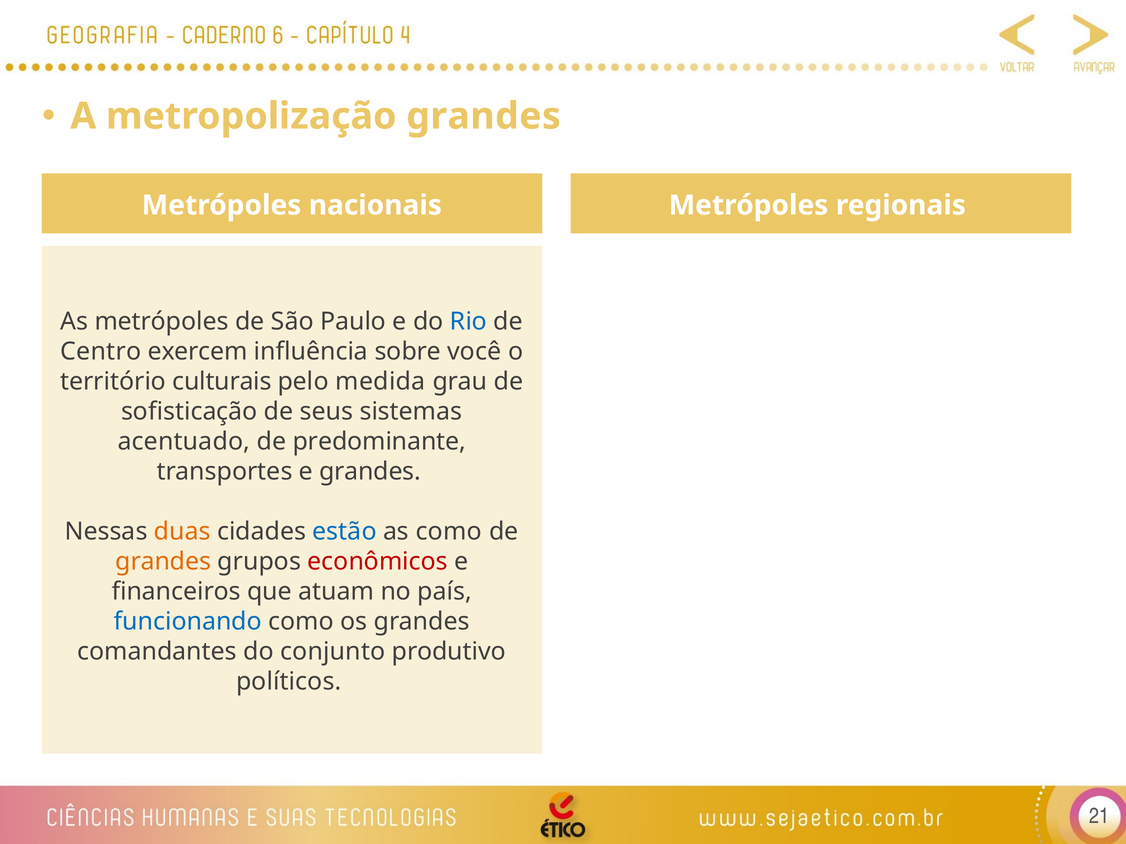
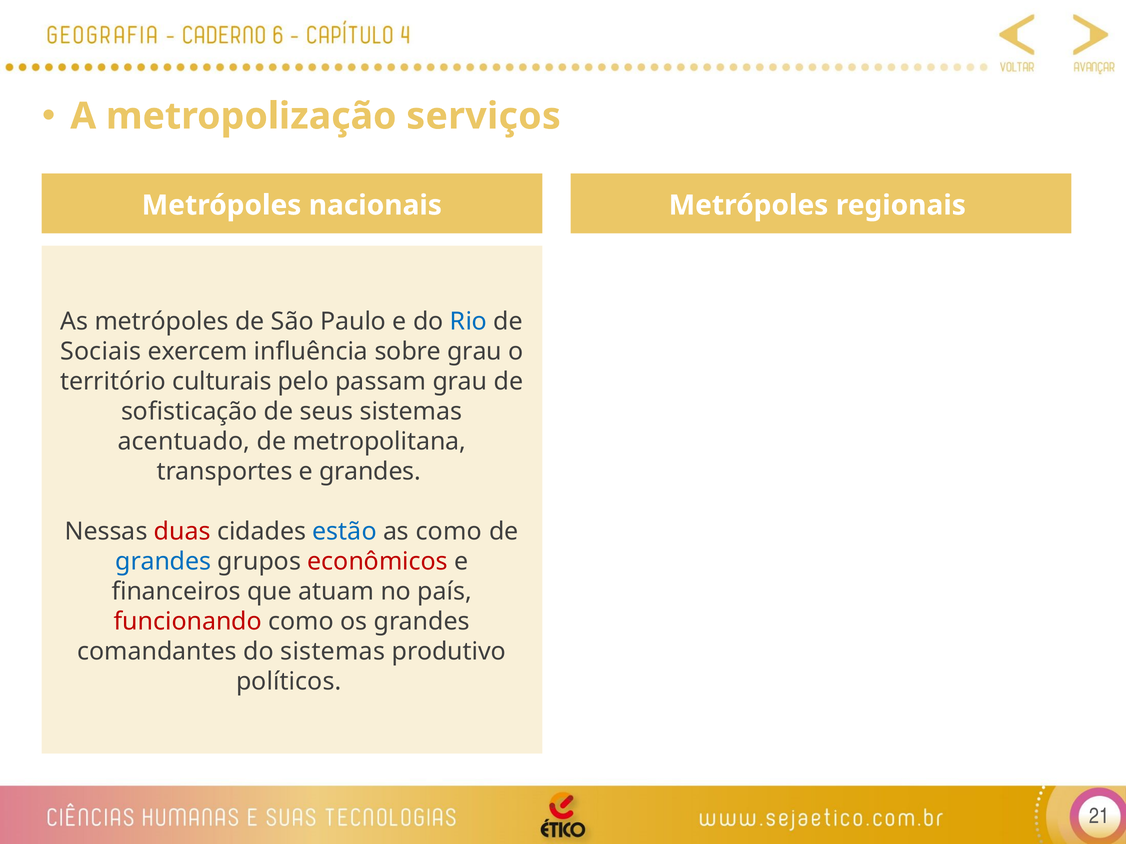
metropolização grandes: grandes -> serviços (484, 116)
Centro: Centro -> Sociais (101, 352)
sobre você: você -> grau (474, 352)
medida: medida -> passam (381, 382)
predominante: predominante -> metropolitana (379, 442)
duas colour: orange -> red (182, 532)
grandes colour: orange -> blue (163, 562)
funcionando colour: blue -> red (188, 622)
do conjunto: conjunto -> sistemas (333, 652)
